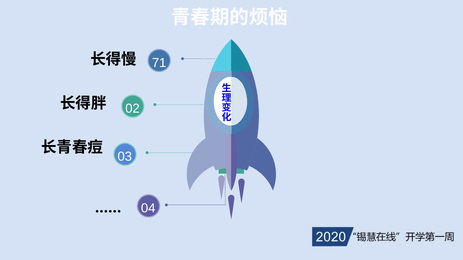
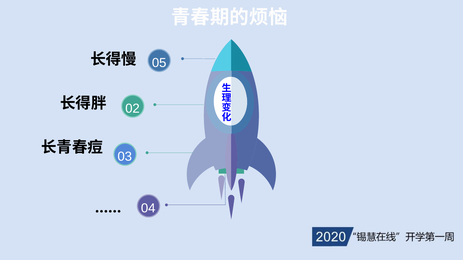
71: 71 -> 05 (159, 63)
